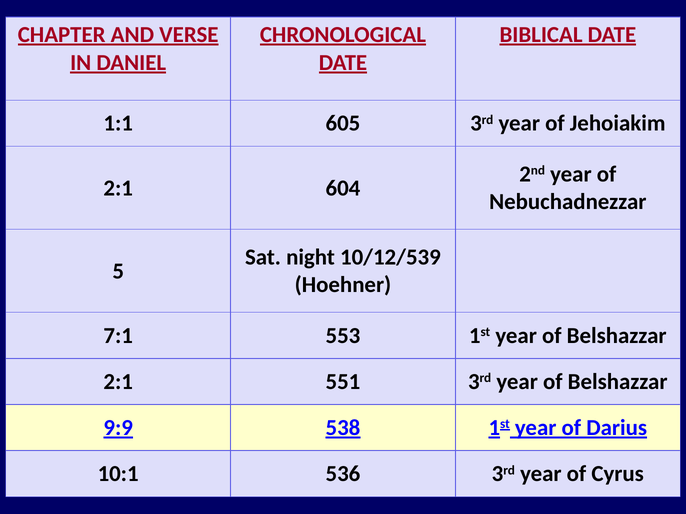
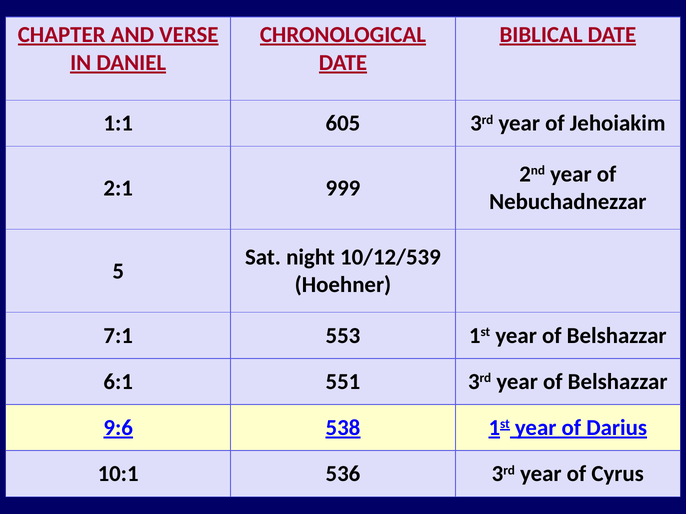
604: 604 -> 999 (343, 188)
2:1: 2:1 -> 6:1 (118, 382)
9:9: 9:9 -> 9:6 (118, 428)
